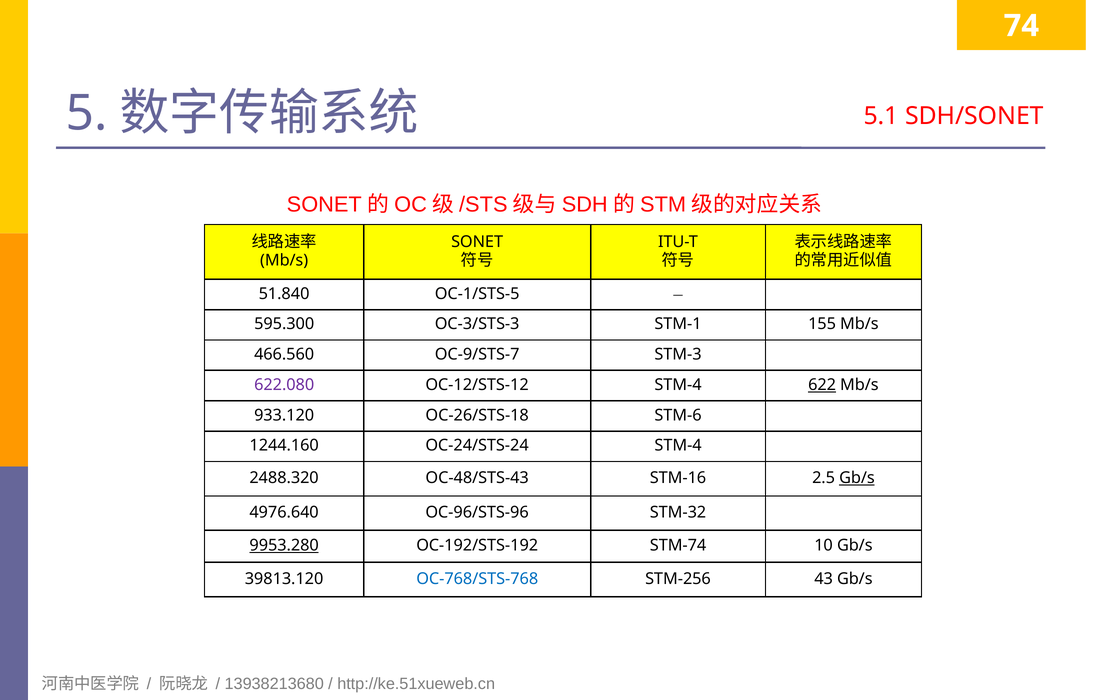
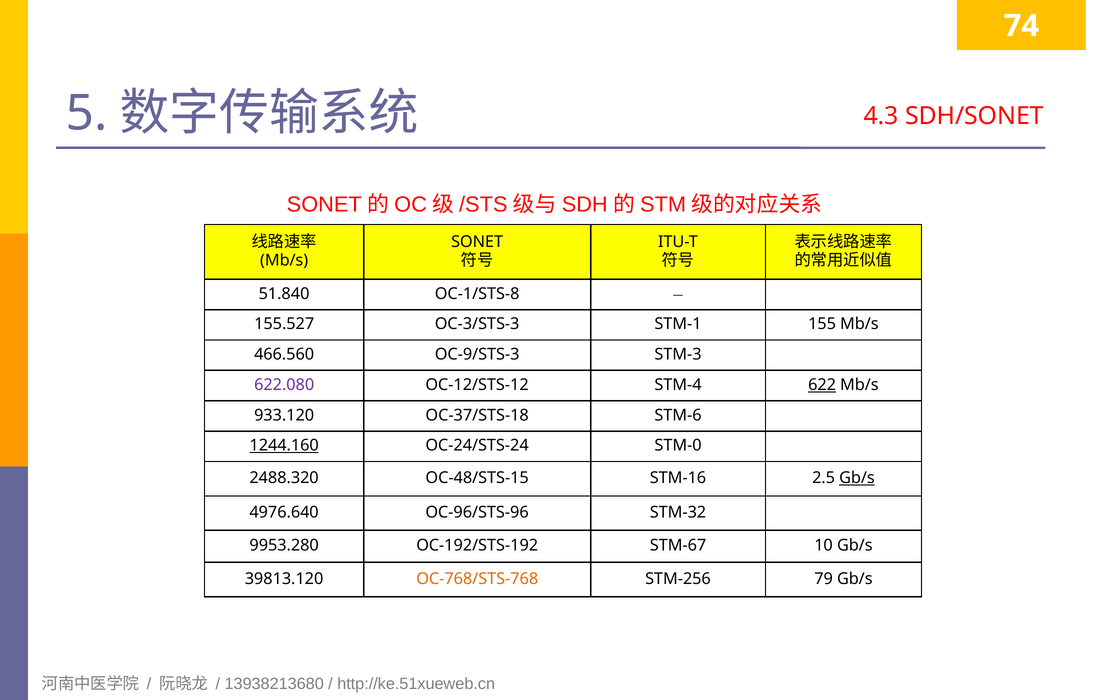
5.1: 5.1 -> 4.3 (881, 116)
OC-1/STS-5: OC-1/STS-5 -> OC-1/STS-8 (477, 294)
595.300: 595.300 -> 155.527 (284, 324)
OC-9/STS-7: OC-9/STS-7 -> OC-9/STS-3 (477, 354)
OC-26/STS-18: OC-26/STS-18 -> OC-37/STS-18 (477, 415)
1244.160 underline: none -> present (284, 446)
OC-24/STS-24 STM-4: STM-4 -> STM-0 (678, 446)
OC-48/STS-43: OC-48/STS-43 -> OC-48/STS-15 (477, 478)
9953.280 underline: present -> none (284, 546)
STM-74: STM-74 -> STM-67 (678, 546)
OC-768/STS-768 colour: blue -> orange (477, 579)
43: 43 -> 79 (824, 579)
